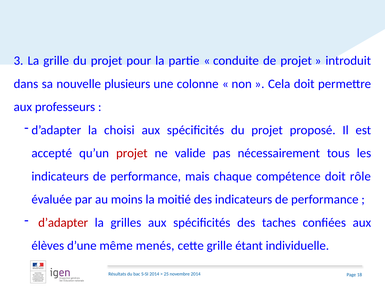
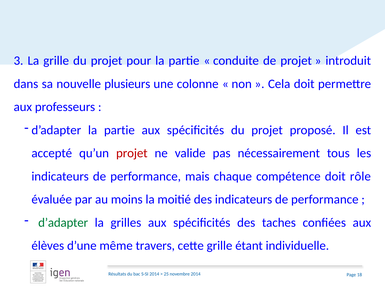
d’adapter la choisi: choisi -> partie (119, 130)
d’adapter colour: red -> green (63, 222)
menés: menés -> travers (155, 245)
